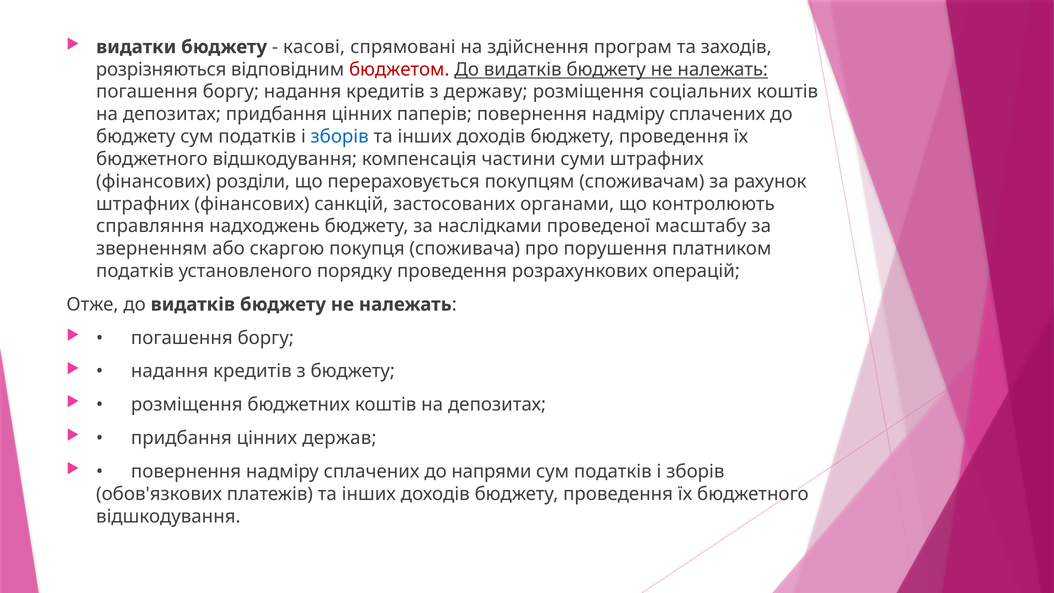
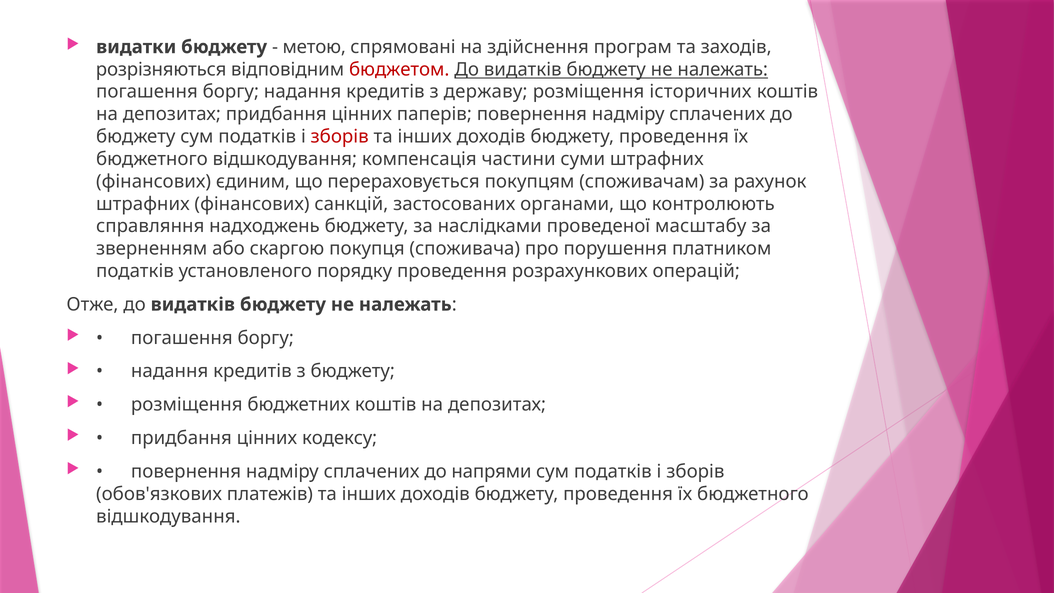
касові: касові -> метою (314, 47)
соціальних: соціальних -> історичних (700, 92)
зборів colour: blue -> red (340, 137)
розділи: розділи -> єдиним (253, 181)
держав: держав -> кодексу (340, 438)
